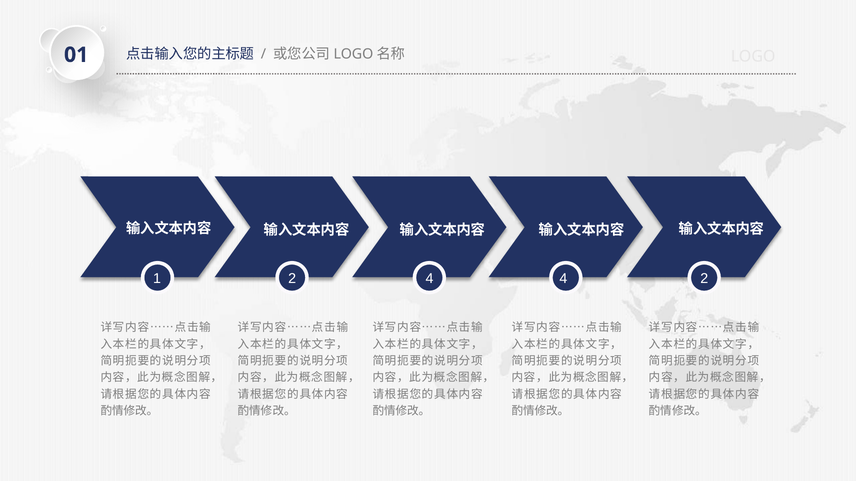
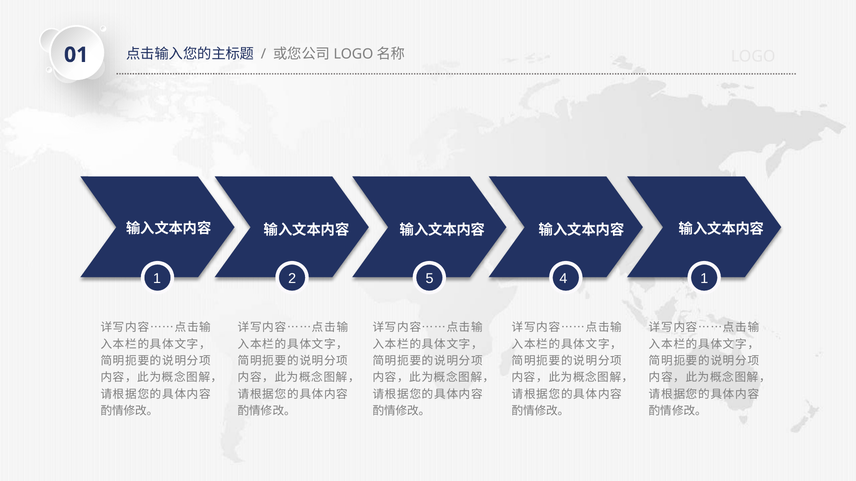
2 4: 4 -> 5 (429, 279)
4 2: 2 -> 1 (704, 279)
